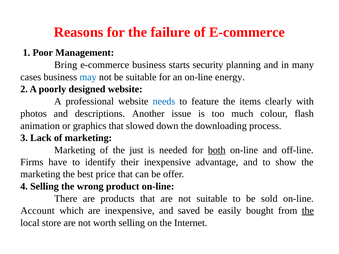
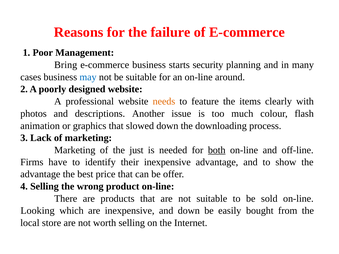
energy: energy -> around (230, 77)
needs colour: blue -> orange (164, 102)
marketing: marketing -> advantage (40, 174)
Account: Account -> Looking (38, 211)
and saved: saved -> down (189, 211)
the underline: present -> none (308, 211)
